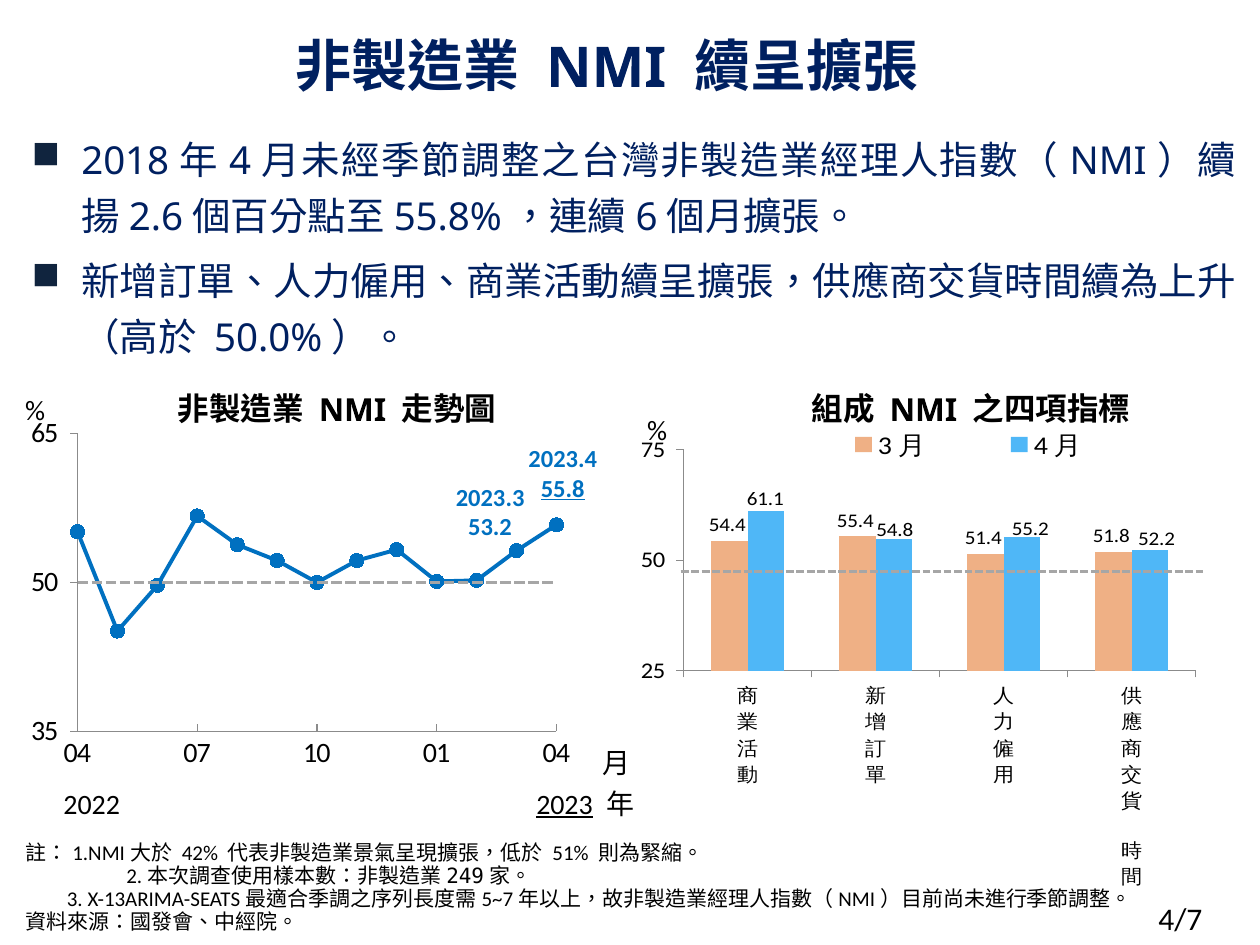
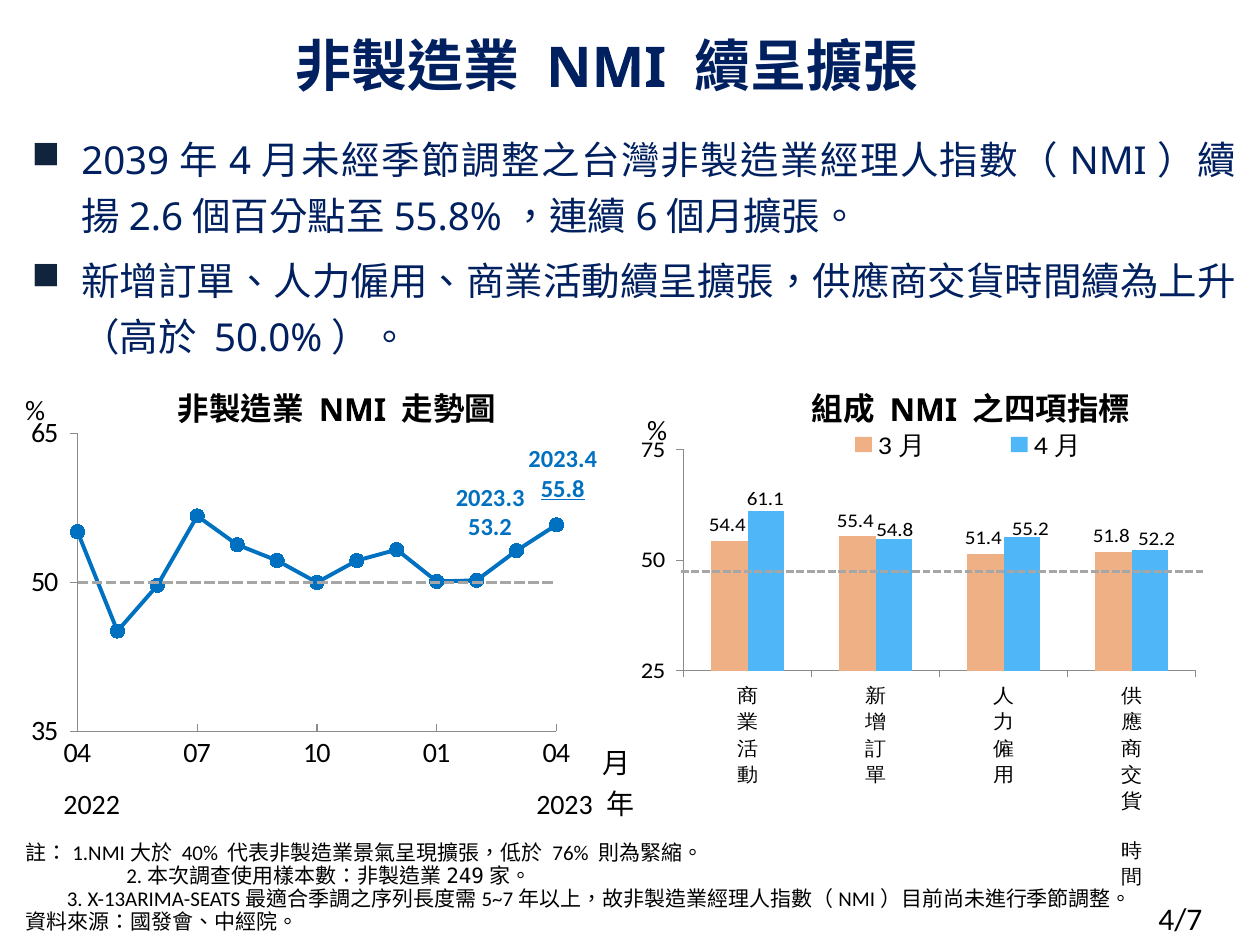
2018: 2018 -> 2039 (125, 162)
2023 underline: present -> none (565, 805)
42%: 42% -> 40% (200, 854)
51%: 51% -> 76% (571, 854)
